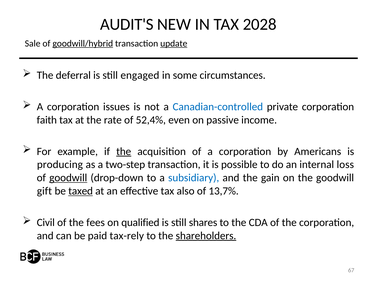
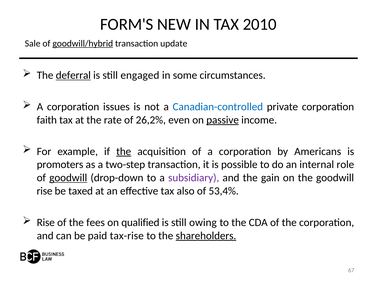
AUDIT'S: AUDIT'S -> FORM'S (127, 24)
2028: 2028 -> 2010 (260, 24)
update underline: present -> none (174, 43)
deferral underline: none -> present (73, 75)
52,4%: 52,4% -> 26,2% (151, 120)
passive underline: none -> present (223, 120)
producing: producing -> promoters (60, 164)
loss: loss -> role (345, 164)
subsidiary colour: blue -> purple (194, 178)
gift: gift -> rise (45, 191)
taxed underline: present -> none (81, 191)
13,7%: 13,7% -> 53,4% (224, 191)
Civil: Civil -> Rise (46, 222)
shares: shares -> owing (203, 222)
tax-rely: tax-rely -> tax-rise (127, 235)
